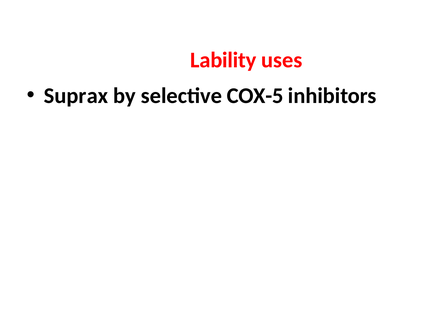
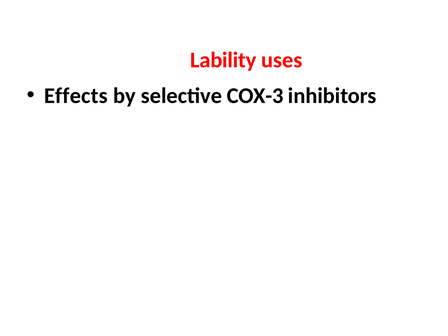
Suprax: Suprax -> Effects (76, 96)
COX-5: COX-5 -> COX-3 (255, 96)
